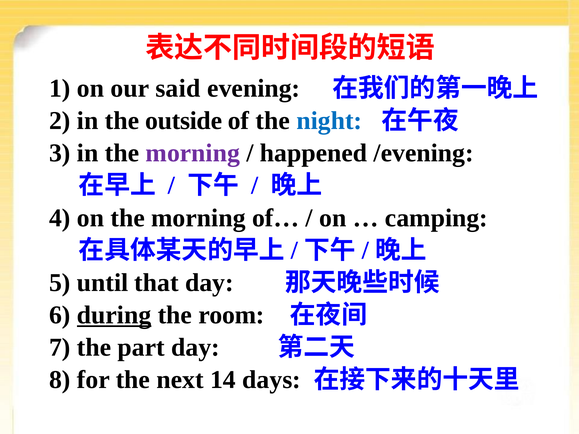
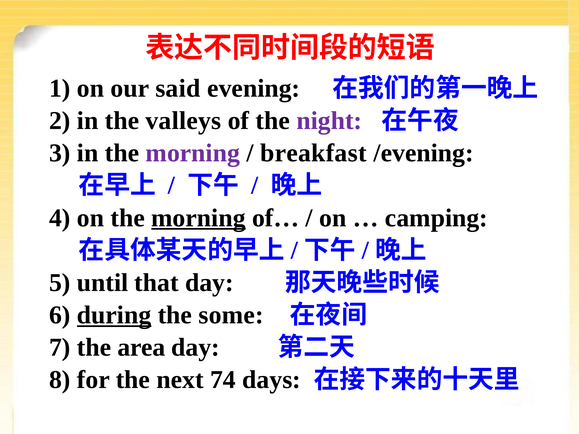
outside: outside -> valleys (183, 121)
night colour: blue -> purple (329, 121)
happened: happened -> breakfast (313, 153)
morning underline: none -> present (198, 218)
room: room -> some (231, 315)
part: part -> area (141, 348)
14: 14 -> 74 (223, 380)
